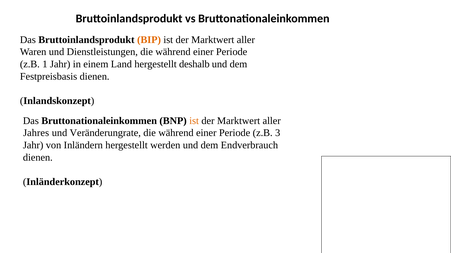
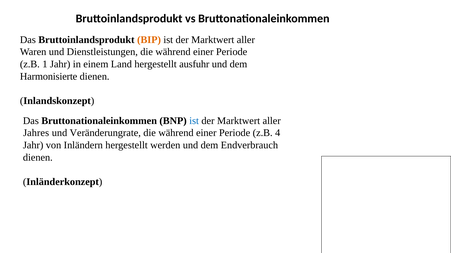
deshalb: deshalb -> ausfuhr (194, 64)
Festpreisbasis: Festpreisbasis -> Harmonisierte (49, 77)
ist colour: orange -> blue (194, 121)
3: 3 -> 4 (278, 133)
